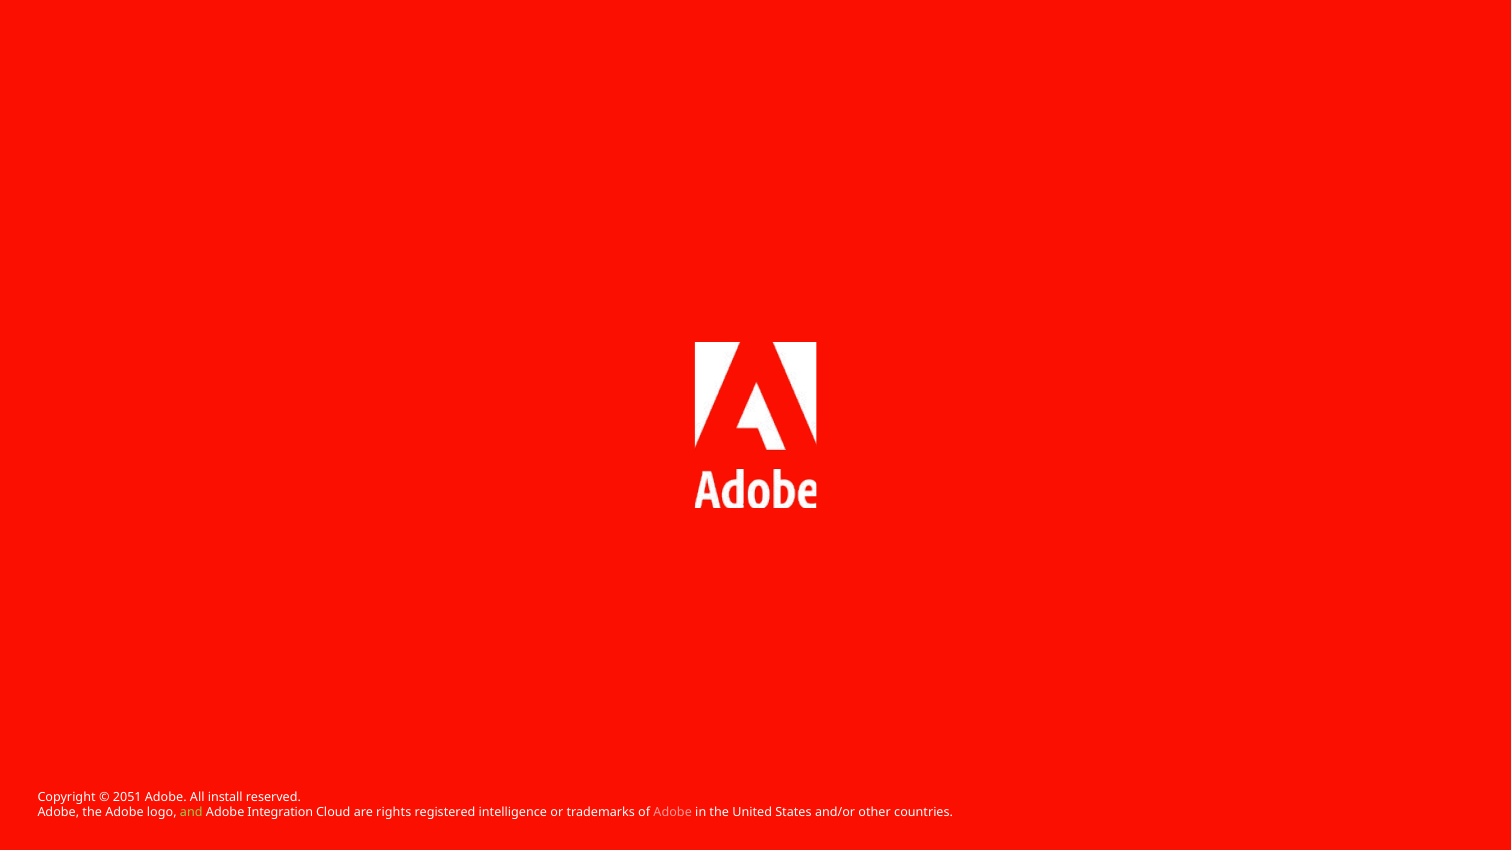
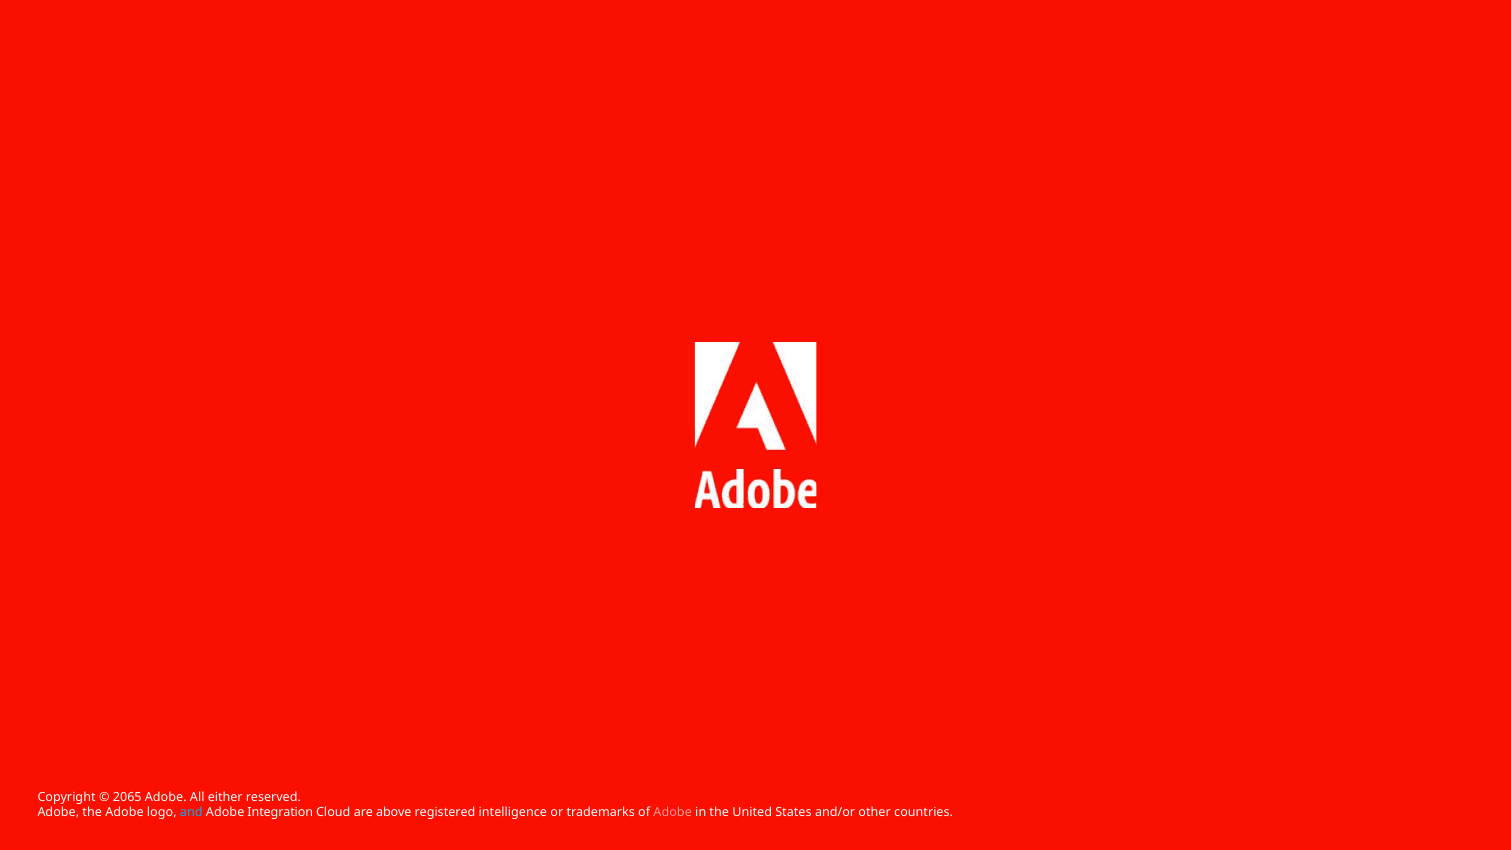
2051: 2051 -> 2065 (127, 797)
install: install -> either (225, 797)
and colour: light green -> light blue (191, 812)
rights: rights -> above (394, 812)
